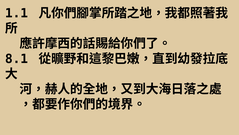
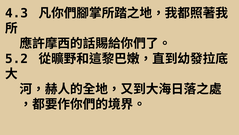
1.1: 1.1 -> 4.3 (17, 13)
8.1: 8.1 -> 5.2 (17, 59)
